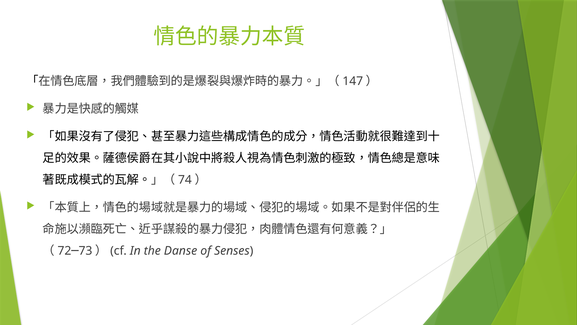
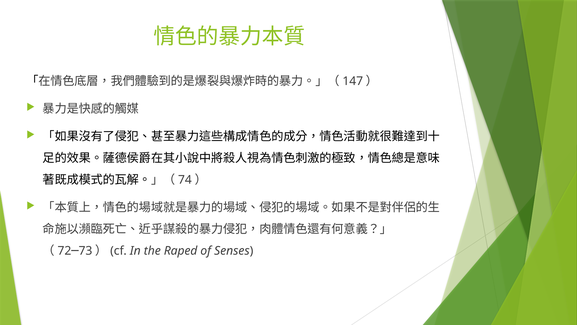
Danse: Danse -> Raped (181, 251)
